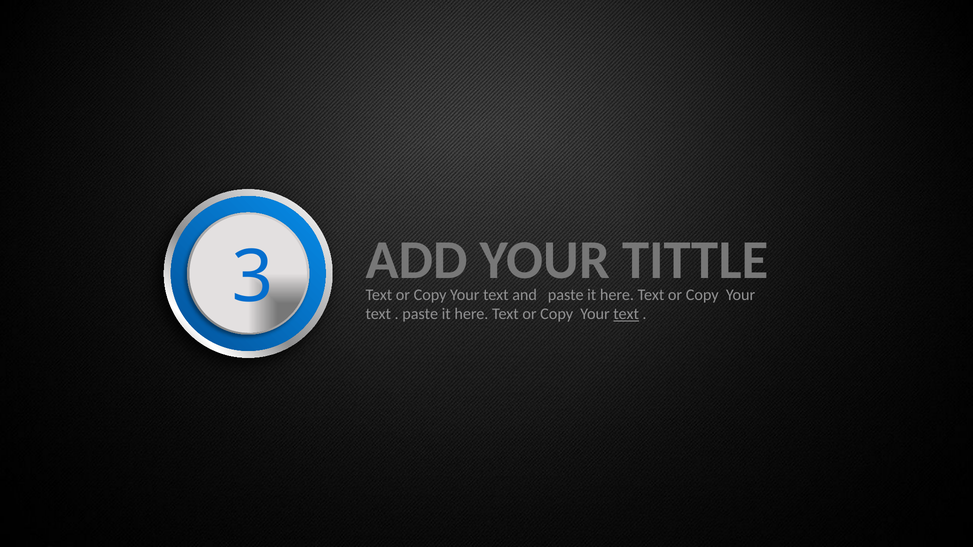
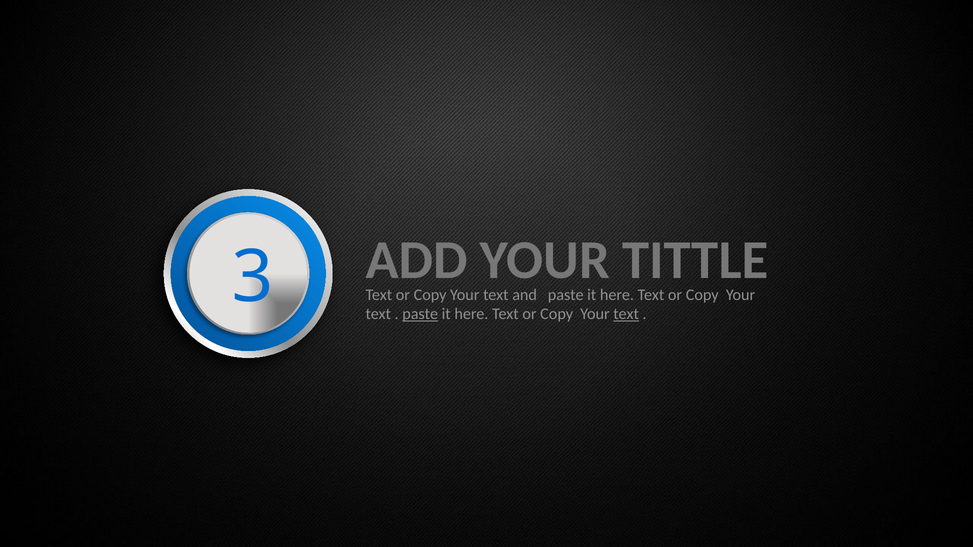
paste underline: none -> present (420, 314)
